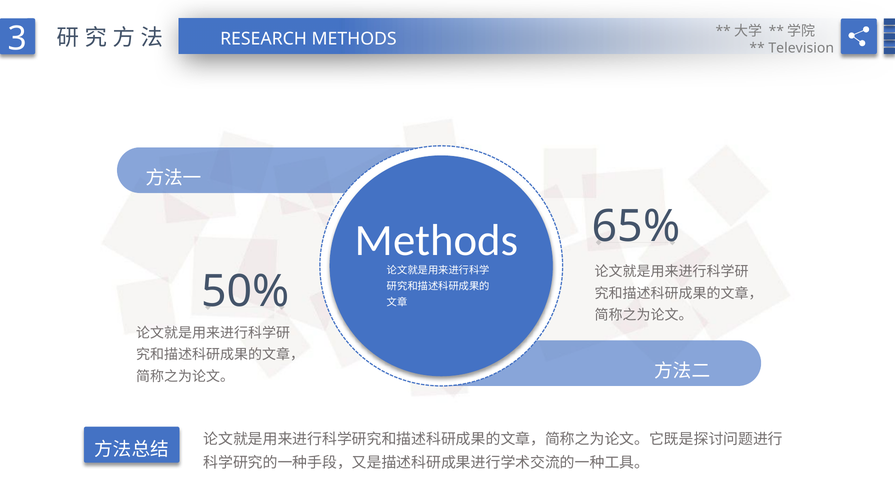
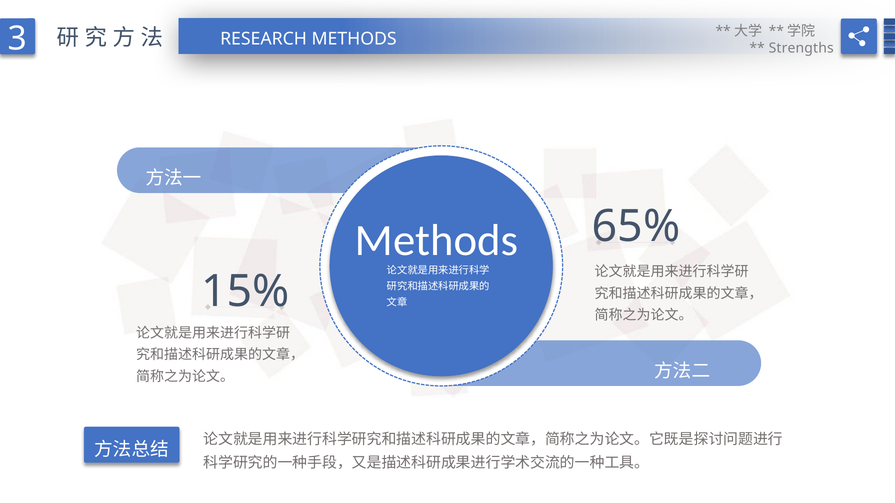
Television: Television -> Strengths (801, 48)
50%: 50% -> 15% (245, 292)
